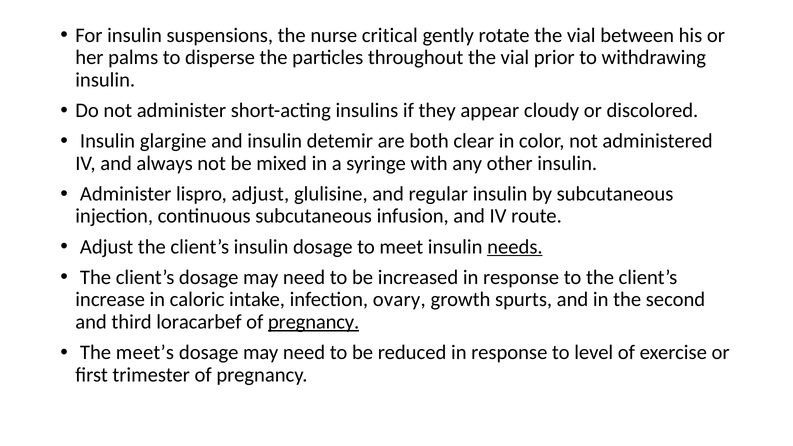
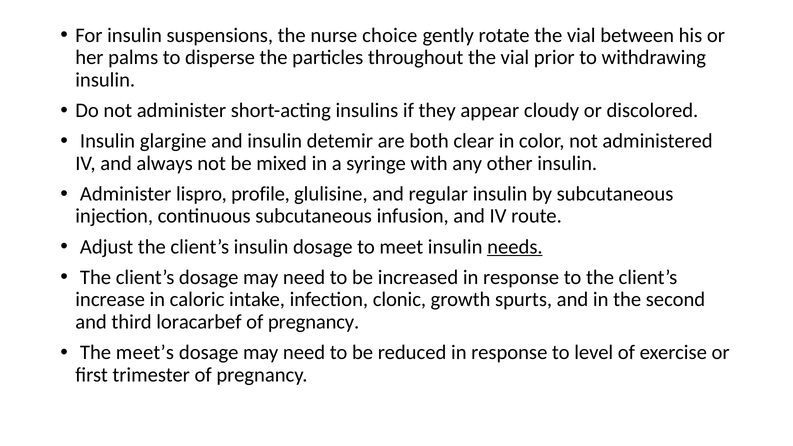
critical: critical -> choice (390, 35)
lispro adjust: adjust -> profile (261, 194)
ovary: ovary -> clonic (399, 300)
pregnancy underline: present -> none (314, 322)
